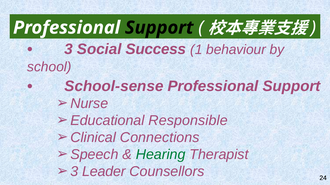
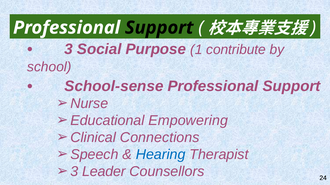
Success: Success -> Purpose (156, 49)
behaviour: behaviour -> contribute (236, 50)
Responsible: Responsible -> Empowering (188, 121)
Hearing colour: green -> blue (161, 155)
